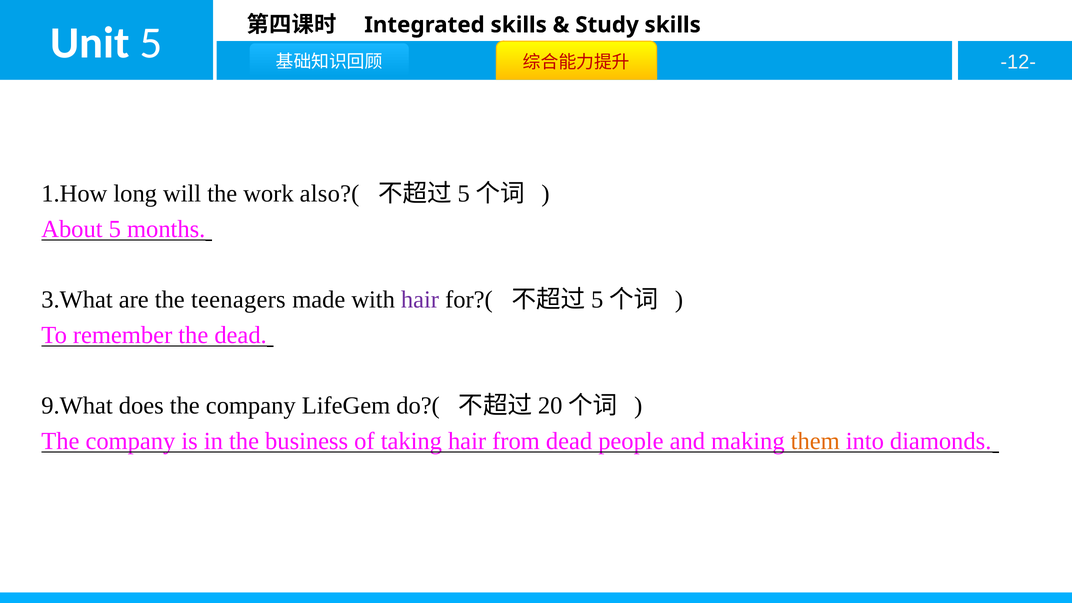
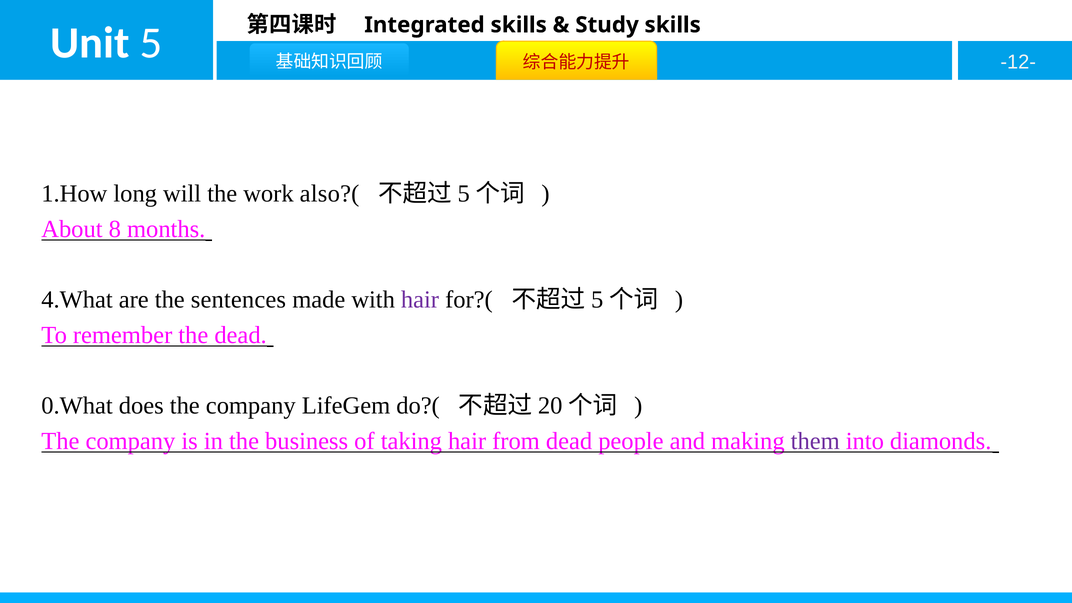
About 5: 5 -> 8 (115, 229)
3.What: 3.What -> 4.What (77, 300)
teenagers: teenagers -> sentences (238, 300)
9.What: 9.What -> 0.What (77, 406)
them colour: orange -> purple (815, 441)
